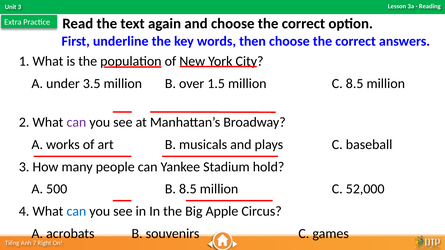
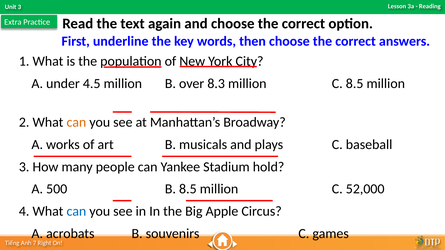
3.5: 3.5 -> 4.5 (92, 84)
1.5: 1.5 -> 8.3 (216, 84)
can colour: purple -> orange (76, 123)
